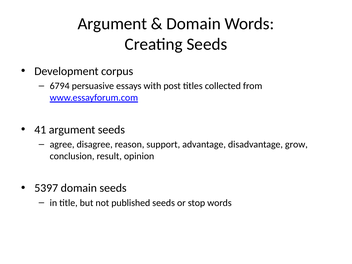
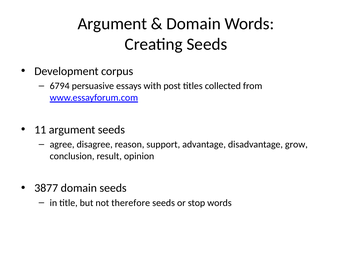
41: 41 -> 11 (40, 130)
5397: 5397 -> 3877 (46, 188)
published: published -> therefore (131, 203)
